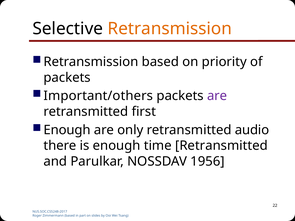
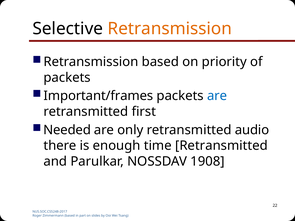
Important/others: Important/others -> Important/frames (98, 96)
are colour: purple -> blue (217, 96)
Enough: Enough -> Needed (67, 130)
1956: 1956 -> 1908 (207, 162)
